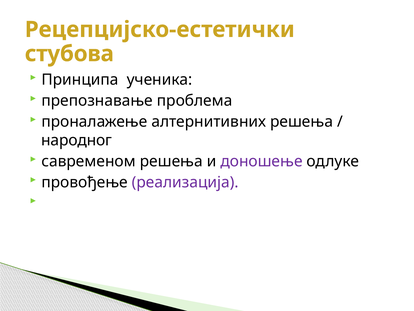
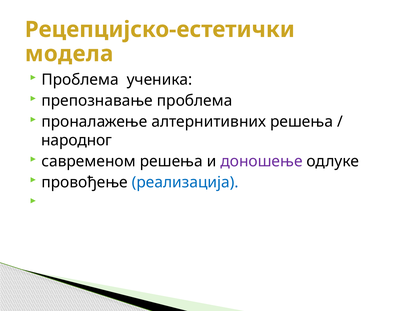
стубова: стубова -> модела (69, 54)
Принципа: Принципа -> Проблема (80, 80)
реализација colour: purple -> blue (185, 182)
